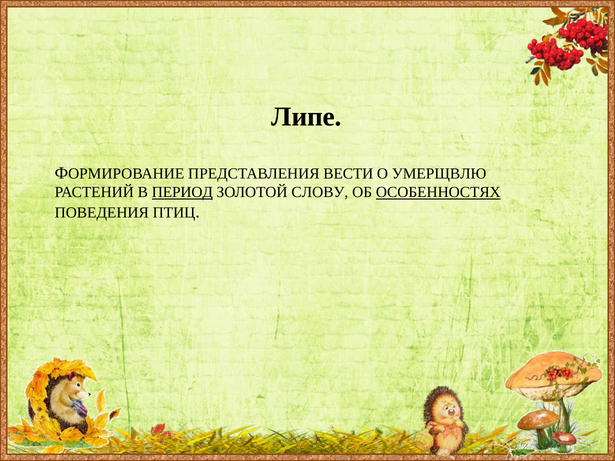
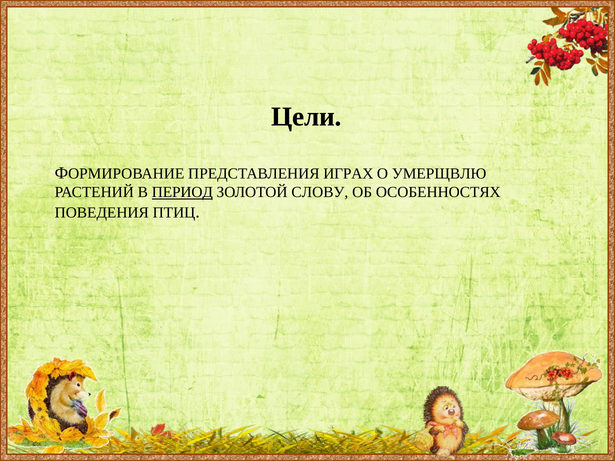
Липе: Липе -> Цели (307, 117)
ВЕСТИ: ВЕСТИ -> ИГРАХ (348, 174)
ОСОБЕННОСТЯХ underline: present -> none (438, 192)
